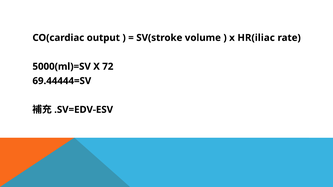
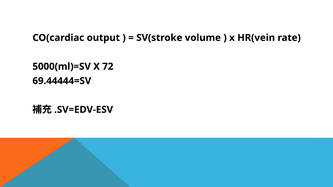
HR(iliac: HR(iliac -> HR(vein (256, 38)
